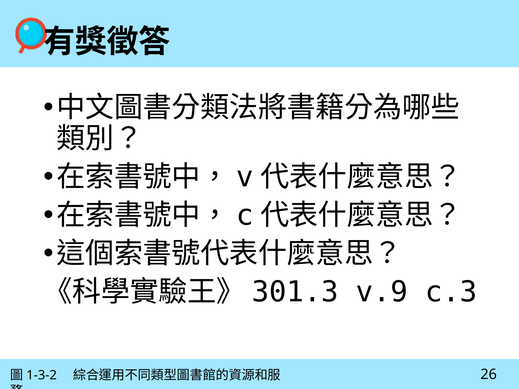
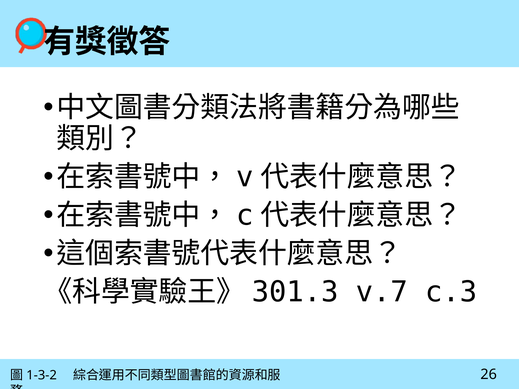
v.9: v.9 -> v.7 (382, 292)
